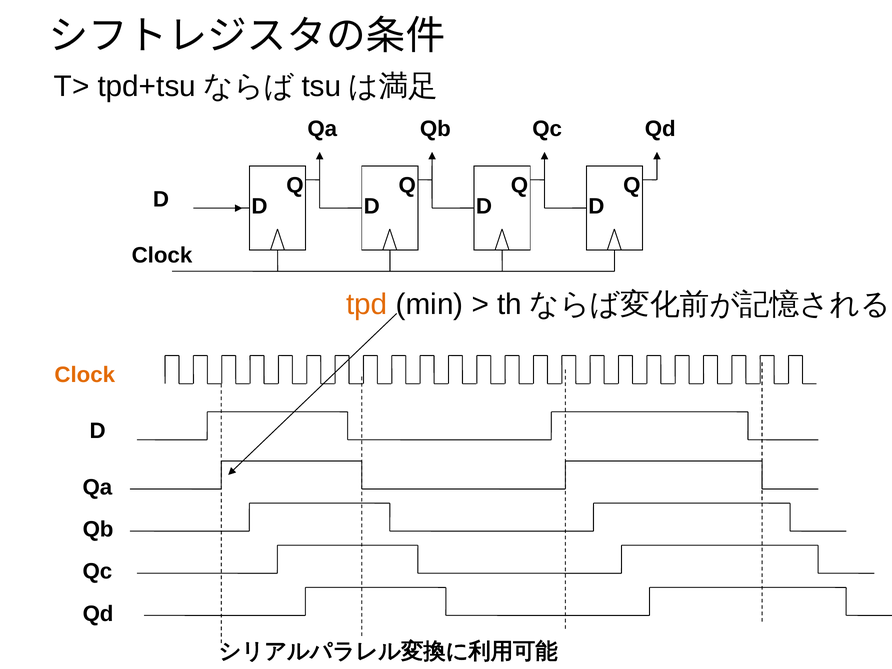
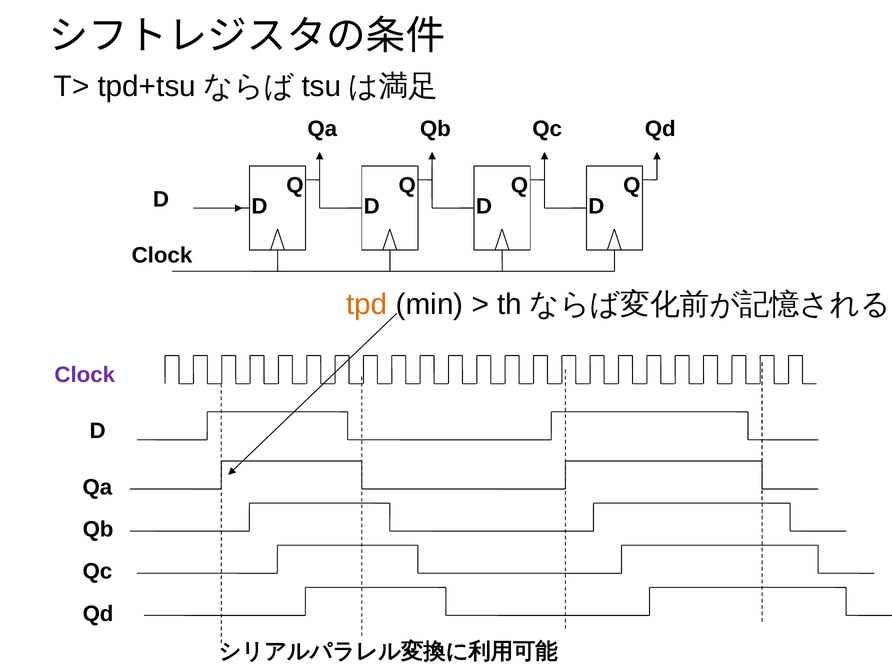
Clock colour: orange -> purple (85, 375)
